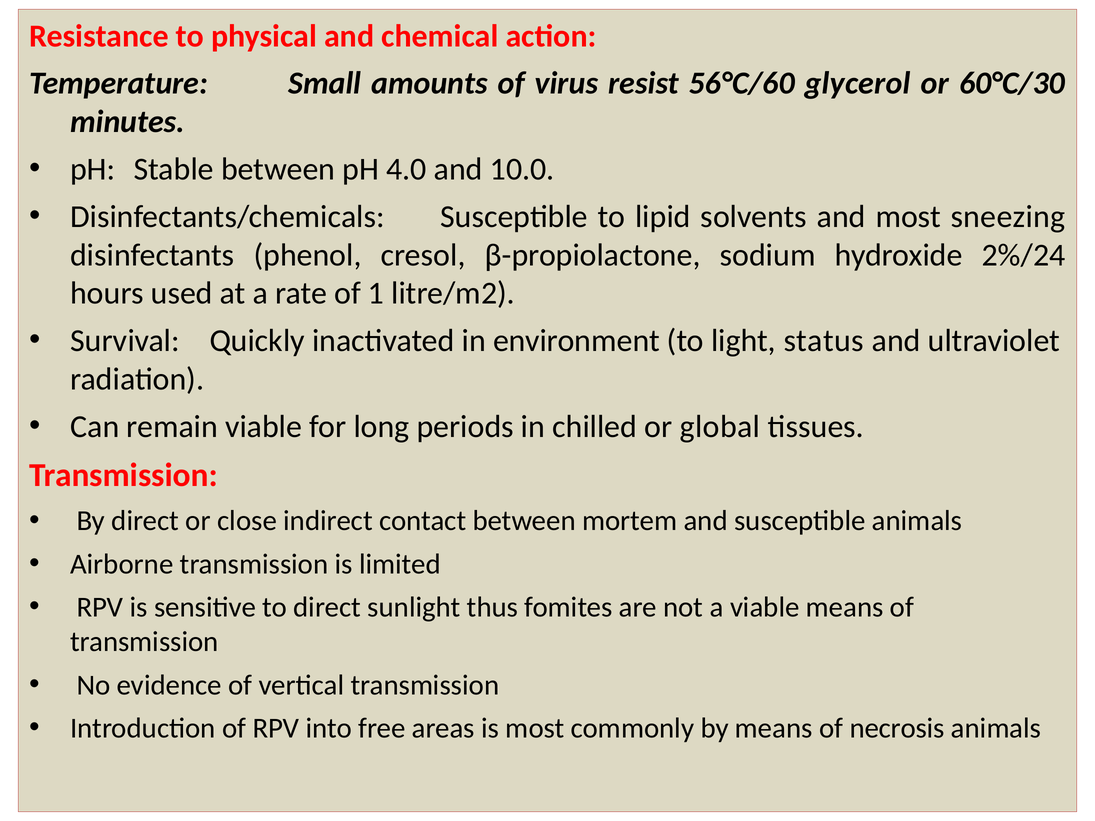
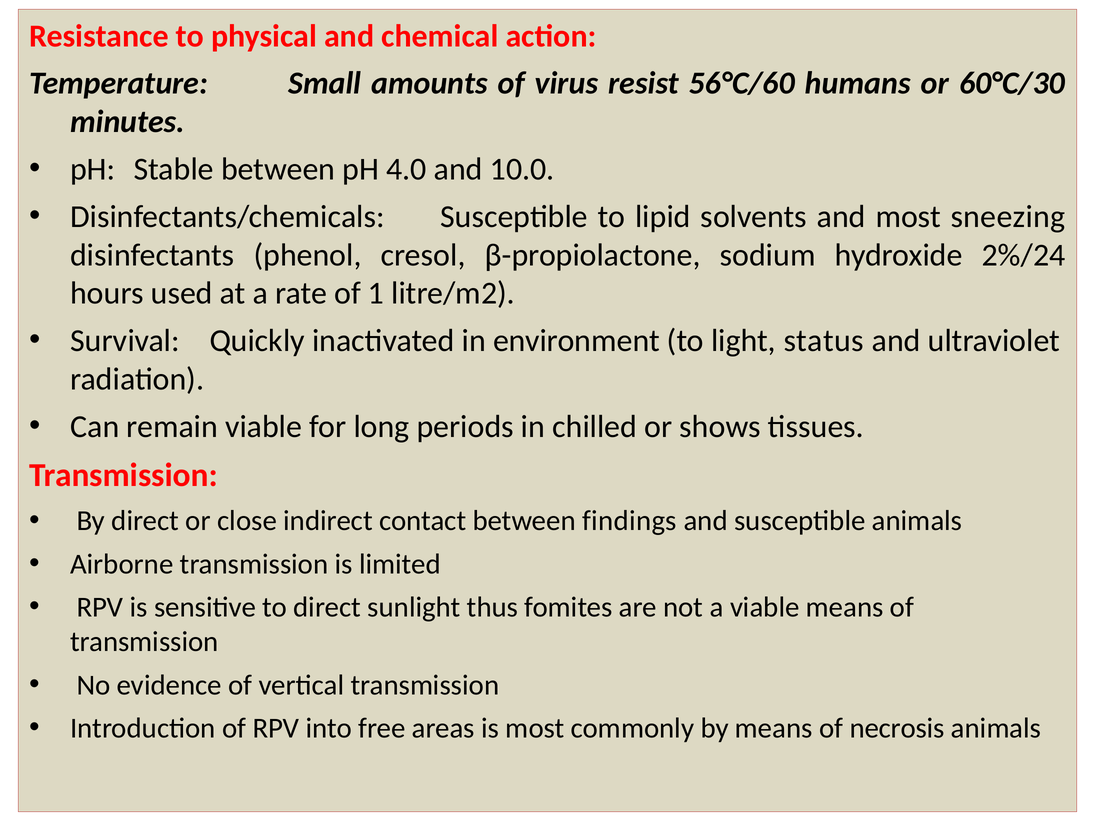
glycerol: glycerol -> humans (858, 83)
global: global -> shows (720, 427)
mortem: mortem -> findings (629, 521)
